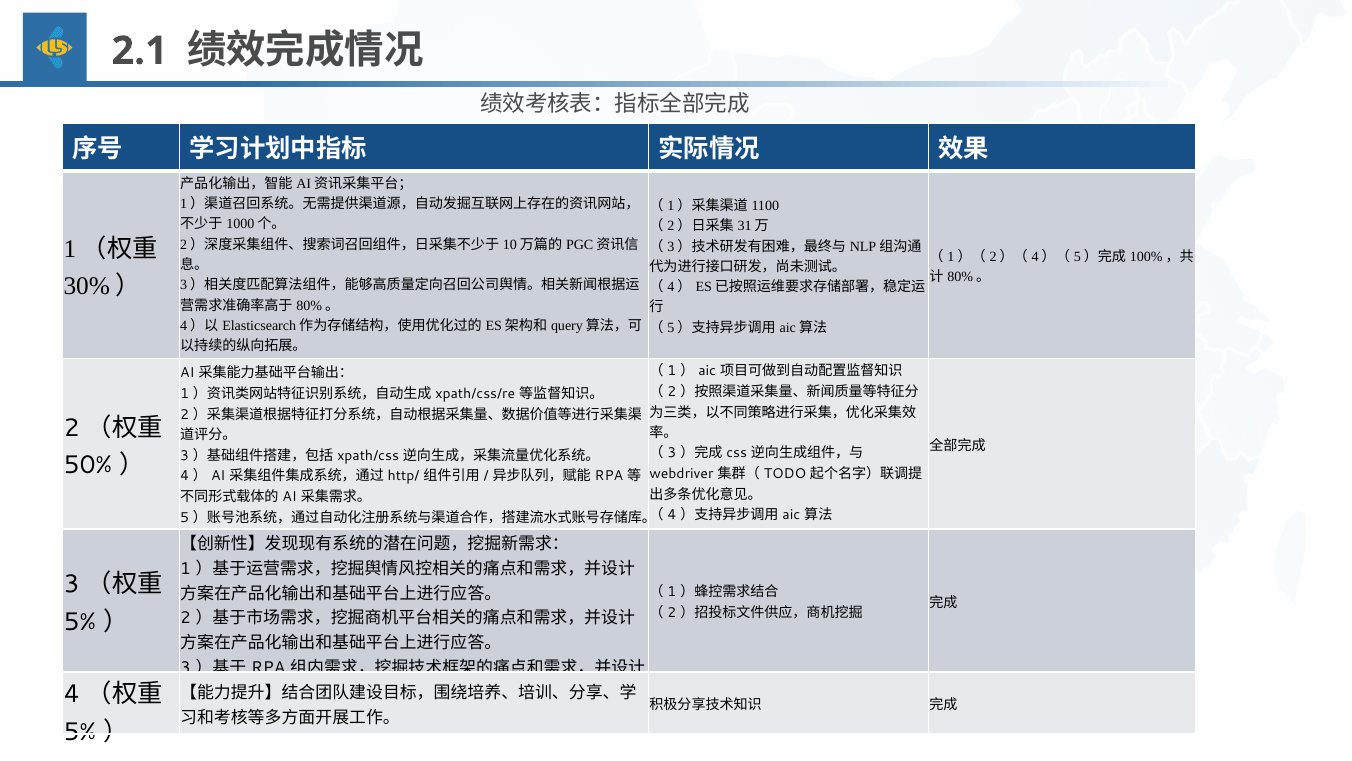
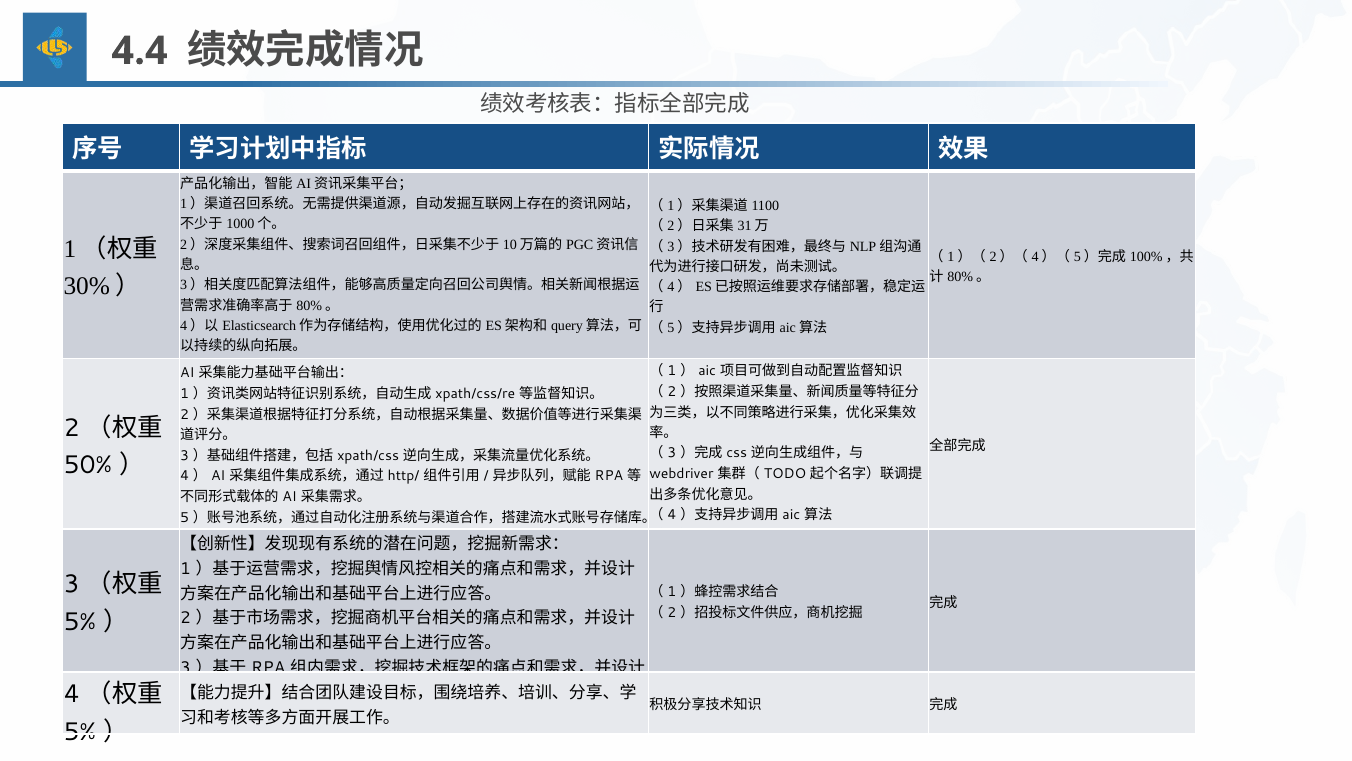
2.1: 2.1 -> 4.4 (140, 51)
